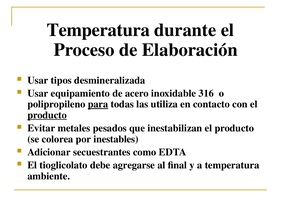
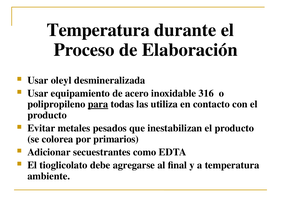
tipos: tipos -> oleyl (61, 80)
producto underline: present -> none (47, 115)
inestables: inestables -> primarios (116, 139)
